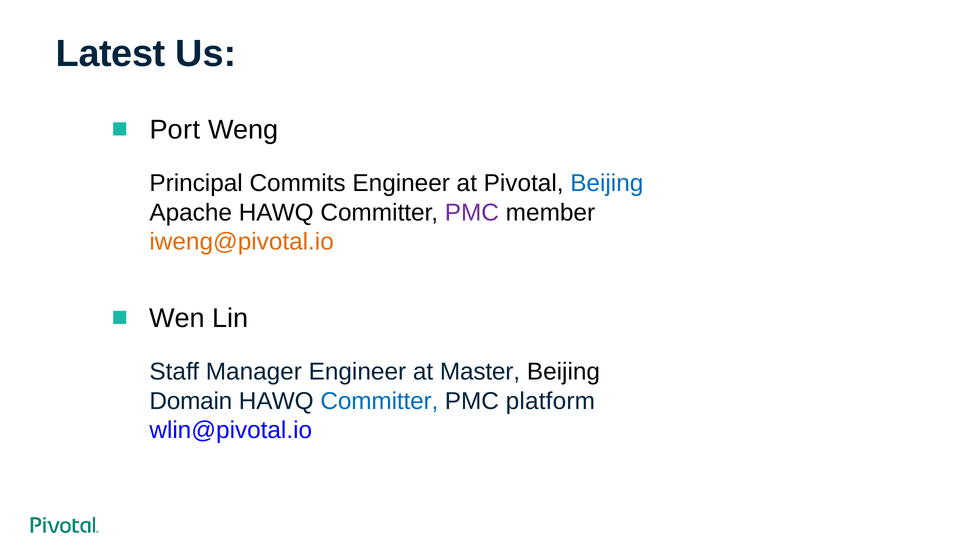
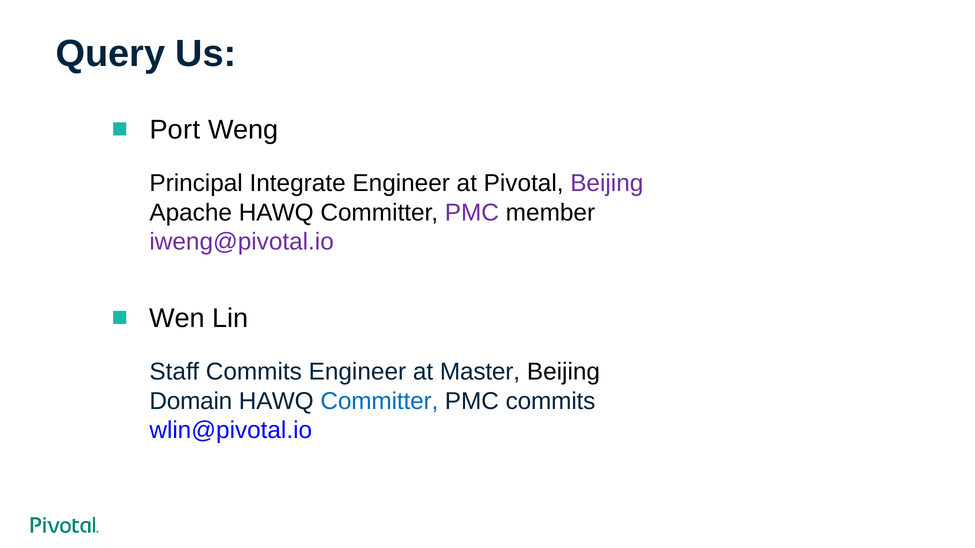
Latest: Latest -> Query (110, 54)
Commits: Commits -> Integrate (298, 184)
Beijing colour: blue -> purple (607, 184)
iweng@pivotal.io colour: orange -> purple (242, 242)
Staff Manager: Manager -> Commits (254, 372)
PMC platform: platform -> commits (551, 401)
